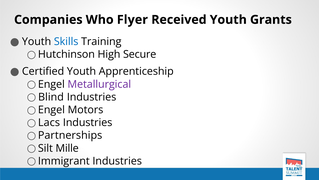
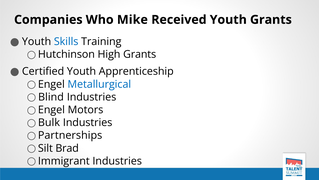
Flyer: Flyer -> Mike (132, 20)
High Secure: Secure -> Grants (140, 54)
Metallurgical colour: purple -> blue (99, 84)
Lacs: Lacs -> Bulk (49, 122)
Mille: Mille -> Brad (67, 148)
